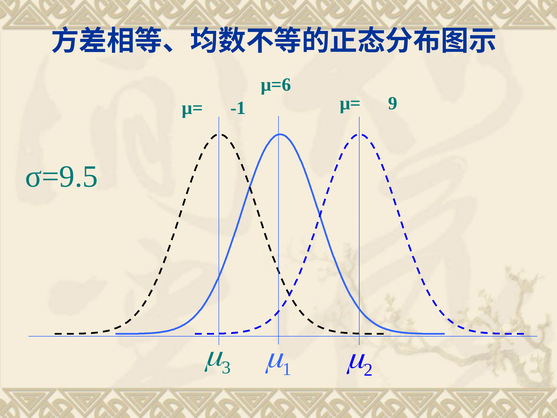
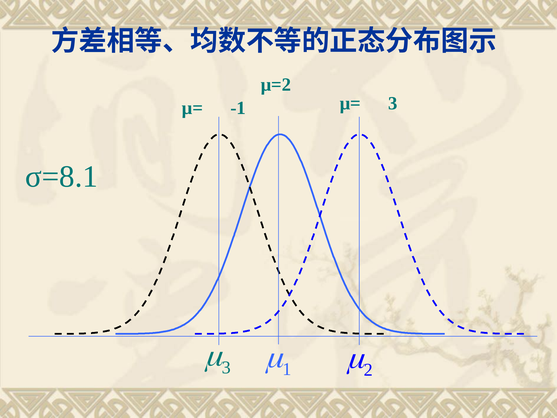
μ=6: μ=6 -> μ=2 (276, 85)
μ= 9: 9 -> 3 (393, 103)
σ=9.5: σ=9.5 -> σ=8.1 (62, 176)
